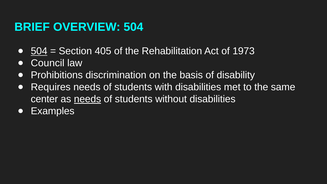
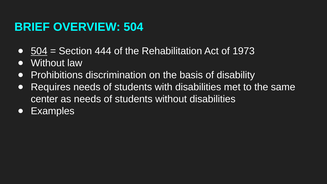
405: 405 -> 444 (103, 51)
Council: Council -> Without (48, 63)
needs underline: present -> none (87, 99)
